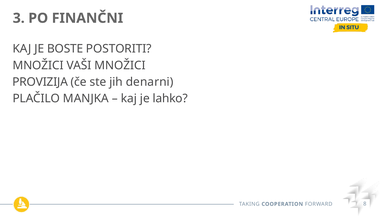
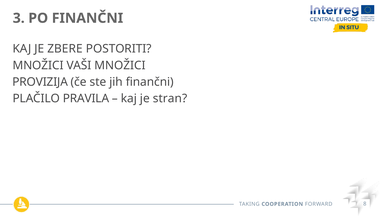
BOSTE: BOSTE -> ZBERE (65, 49)
jih denarni: denarni -> finančni (150, 82)
MANJKA: MANJKA -> PRAVILA (86, 99)
lahko: lahko -> stran (170, 99)
